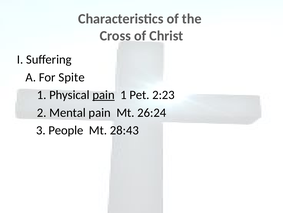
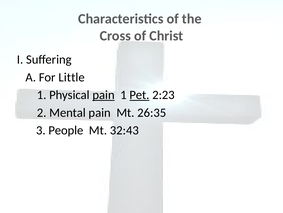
Spite: Spite -> Little (72, 77)
Pet underline: none -> present (139, 95)
26:24: 26:24 -> 26:35 (152, 112)
28:43: 28:43 -> 32:43 (124, 130)
